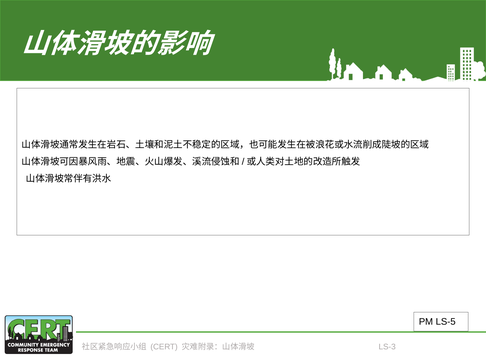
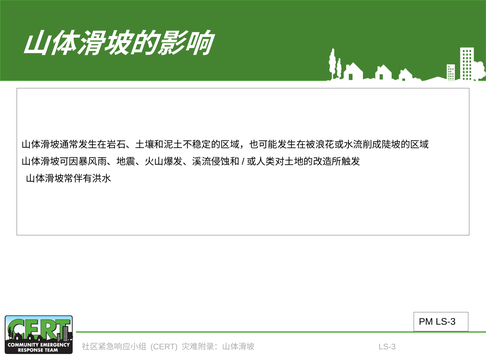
PM LS-5: LS-5 -> LS-3 (446, 322)
